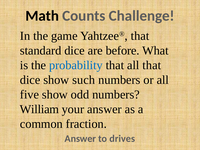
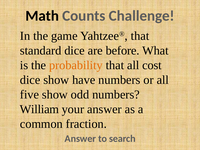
probability colour: blue -> orange (76, 65)
all that: that -> cost (152, 65)
such: such -> have (84, 80)
drives: drives -> search (122, 139)
